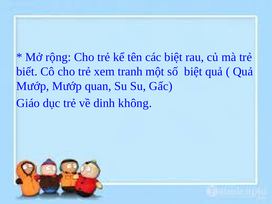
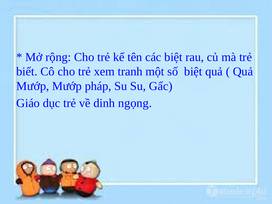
quan: quan -> pháp (98, 86)
không: không -> ngọng (135, 103)
